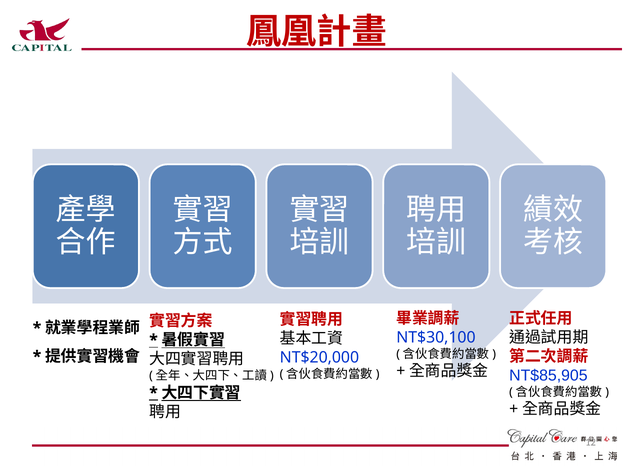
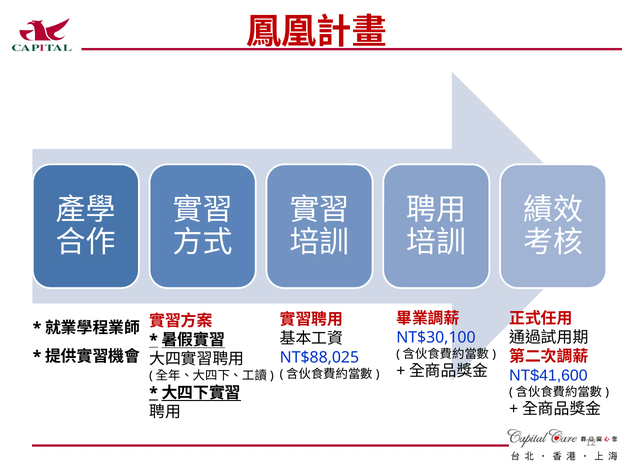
NT$20,000: NT$20,000 -> NT$88,025 (319, 358)
NT$85,905: NT$85,905 -> NT$41,600 (548, 376)
